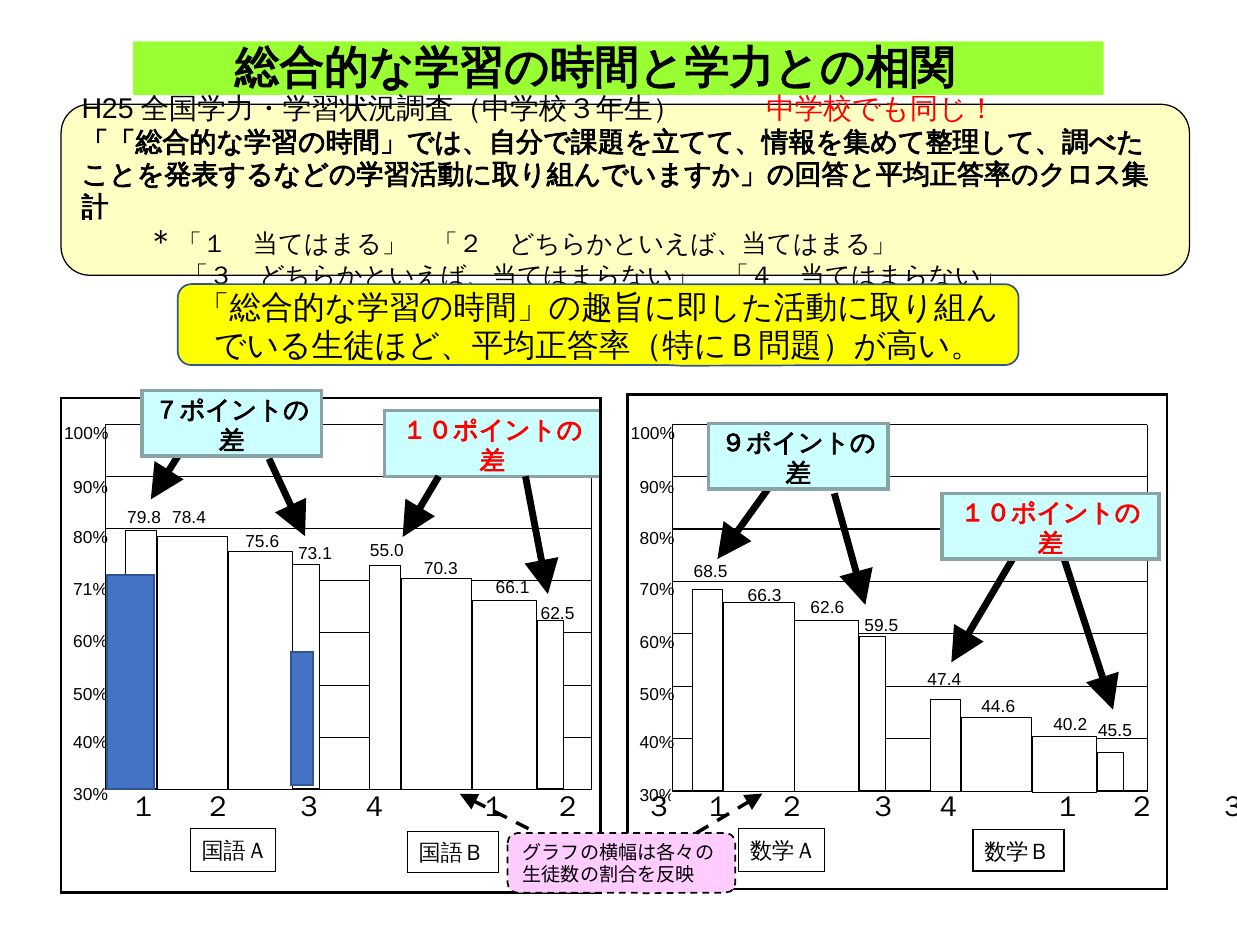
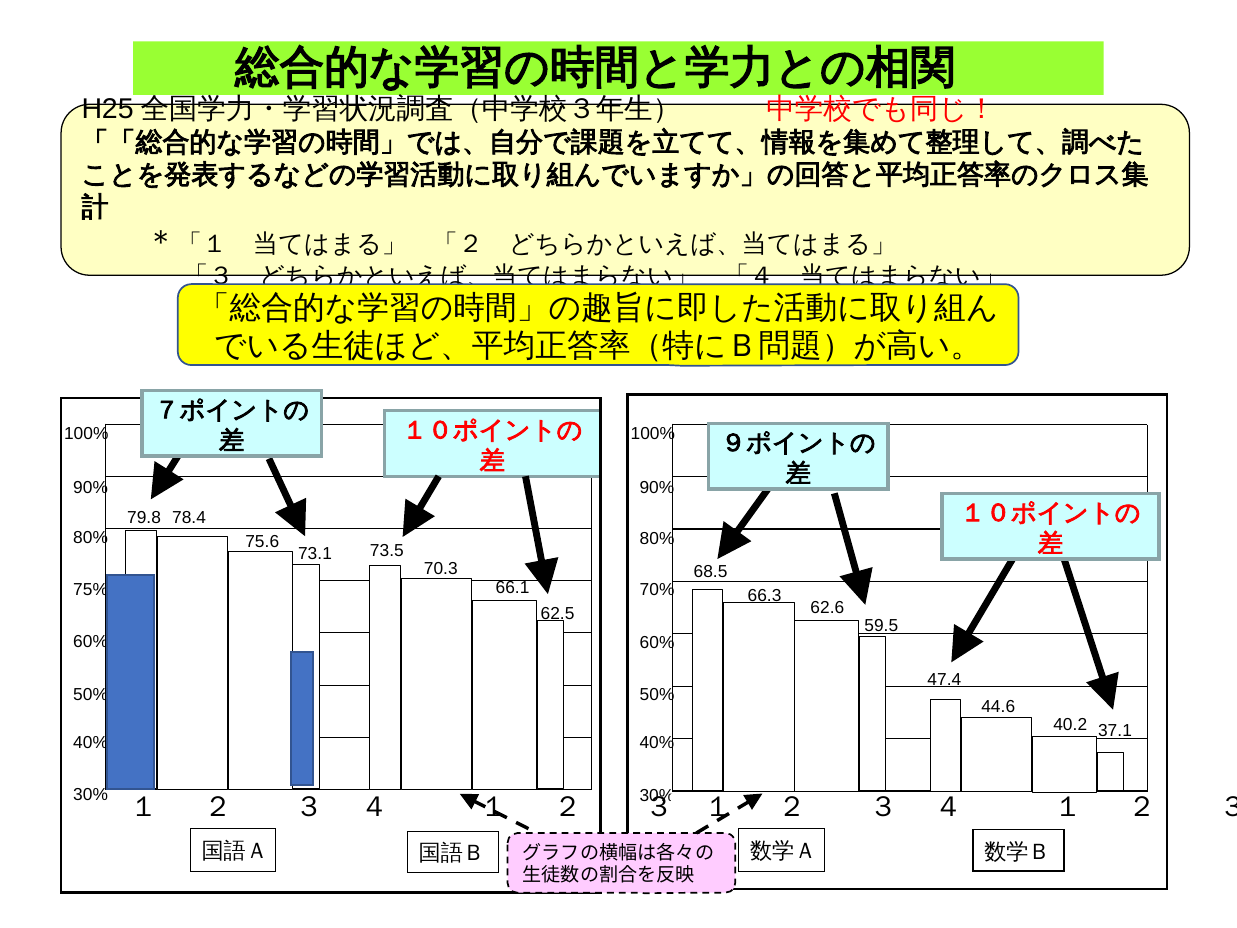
55.0: 55.0 -> 73.5 (387, 550)
71%: 71% -> 75% (91, 589)
45.5: 45.5 -> 37.1 (1115, 731)
